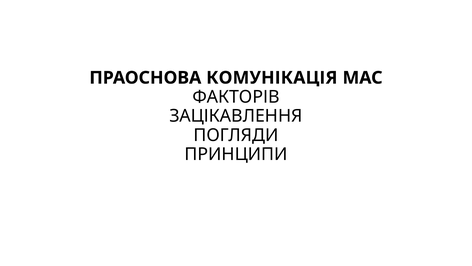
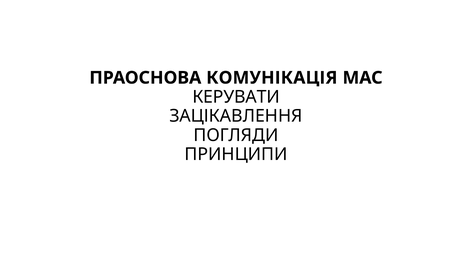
ФАКТОРІВ: ФАКТОРІВ -> КЕРУВАТИ (236, 97)
